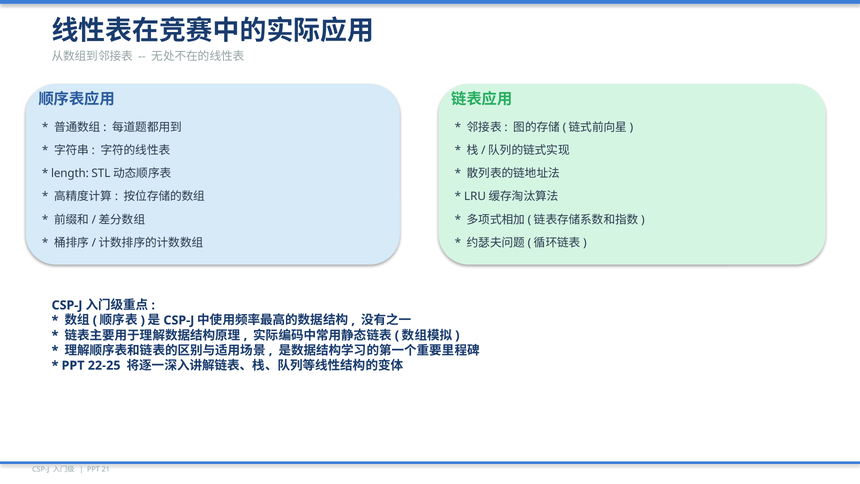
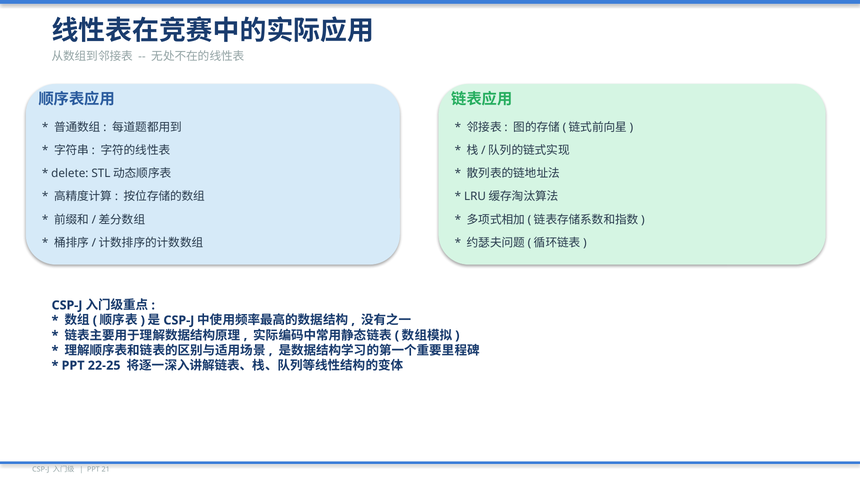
length: length -> delete (70, 173)
